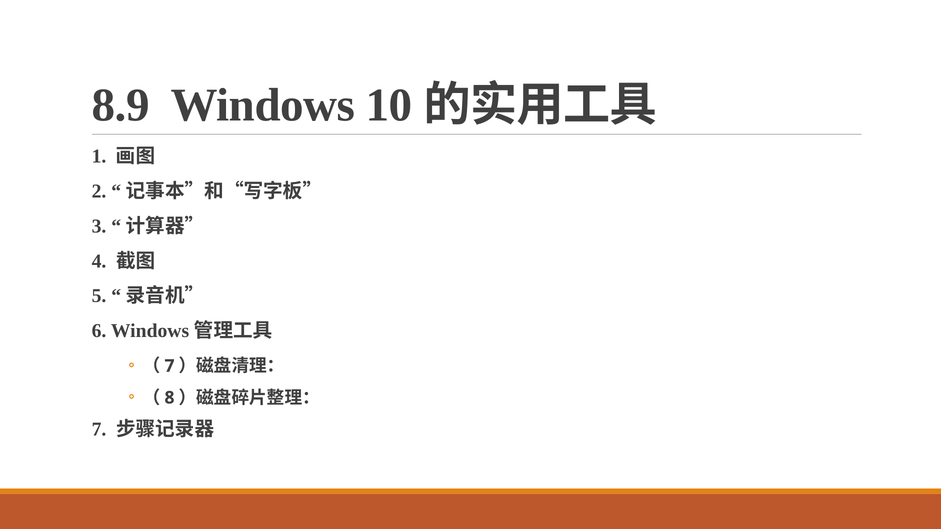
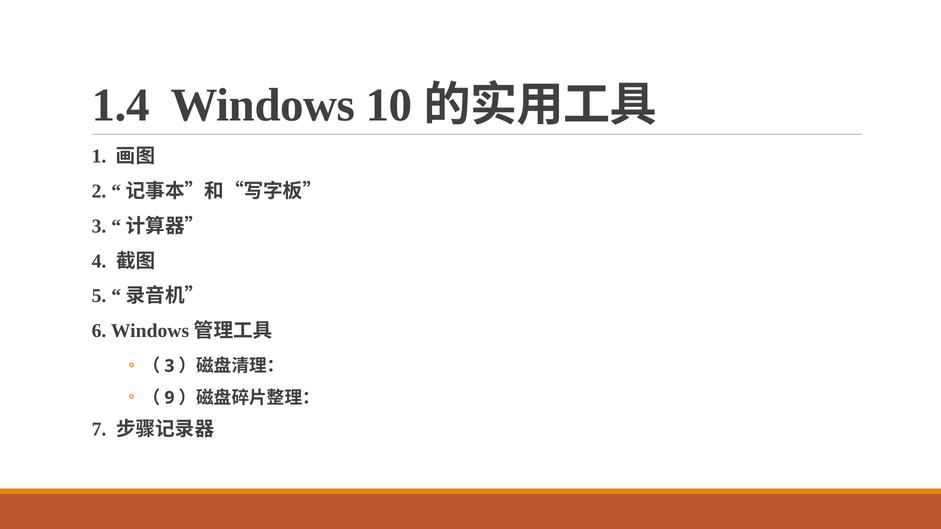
8.9: 8.9 -> 1.4 (121, 105)
7: 7 -> 3 (169, 366)
8: 8 -> 9 (169, 398)
